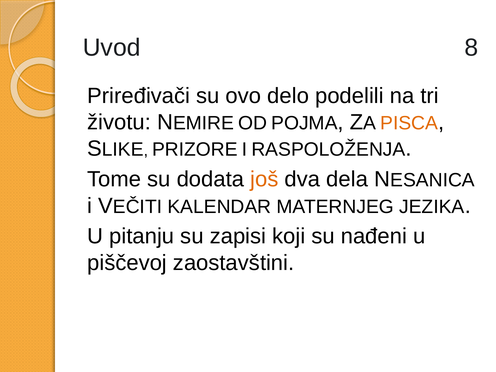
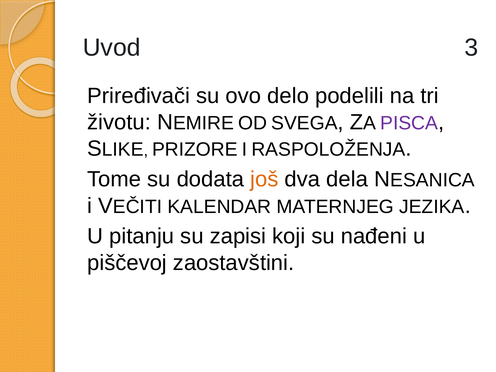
8: 8 -> 3 (471, 48)
POJMA: POJMA -> SVEGA (304, 123)
PISCA colour: orange -> purple (409, 123)
